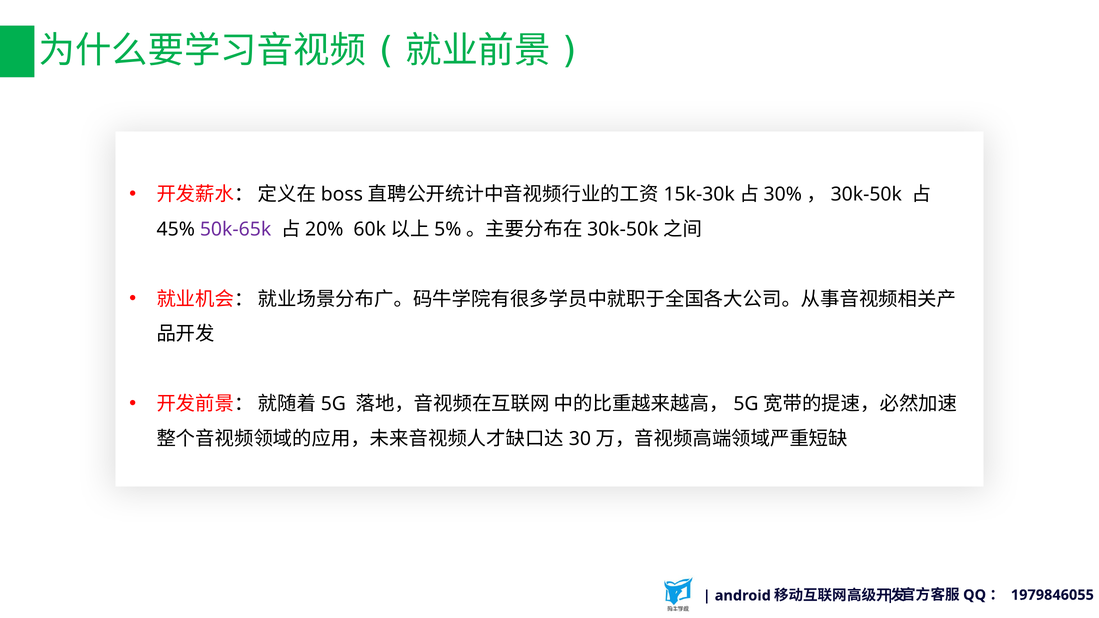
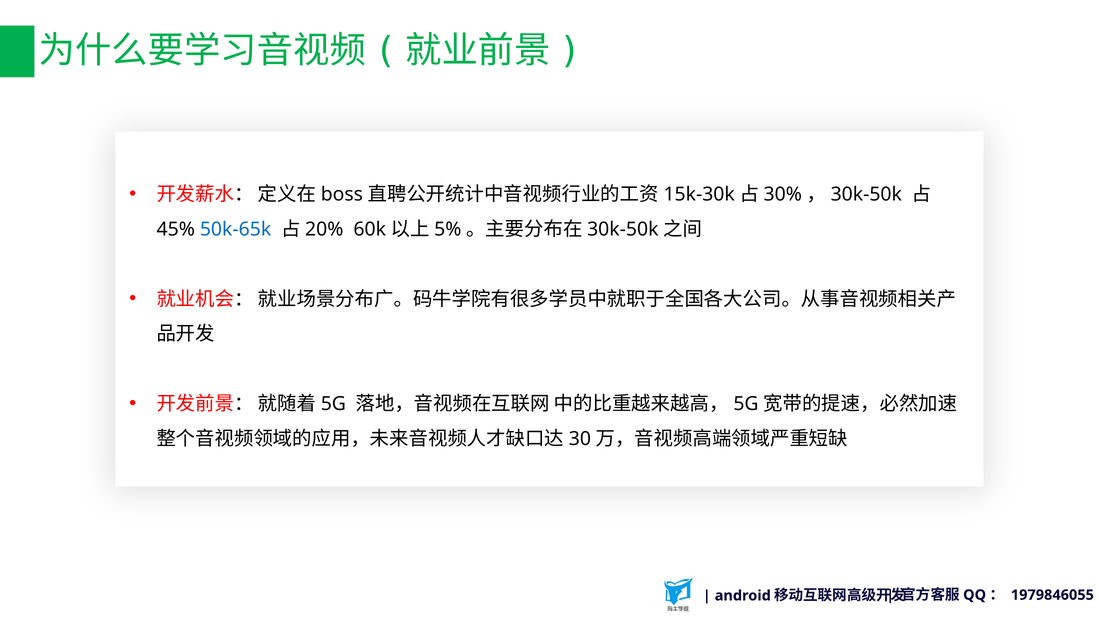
50k-65k colour: purple -> blue (236, 229)
